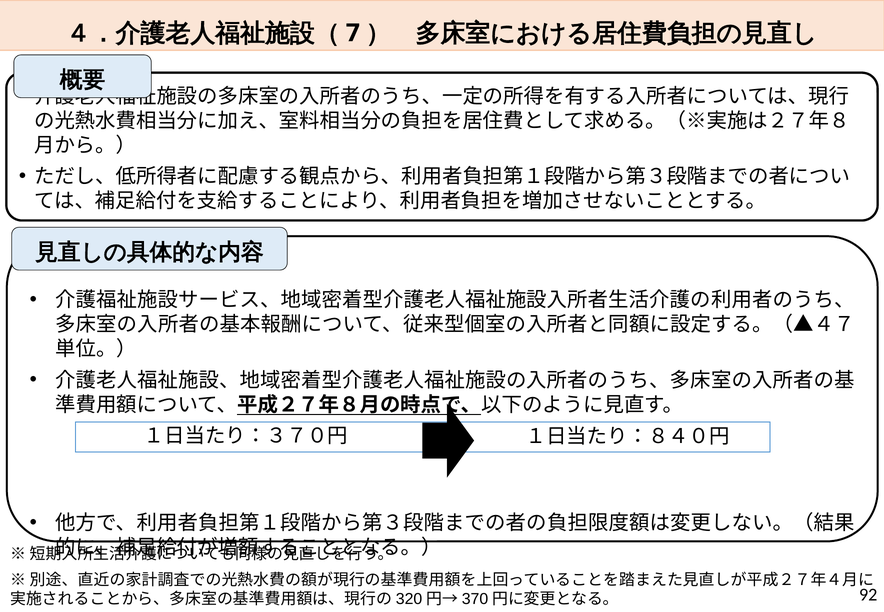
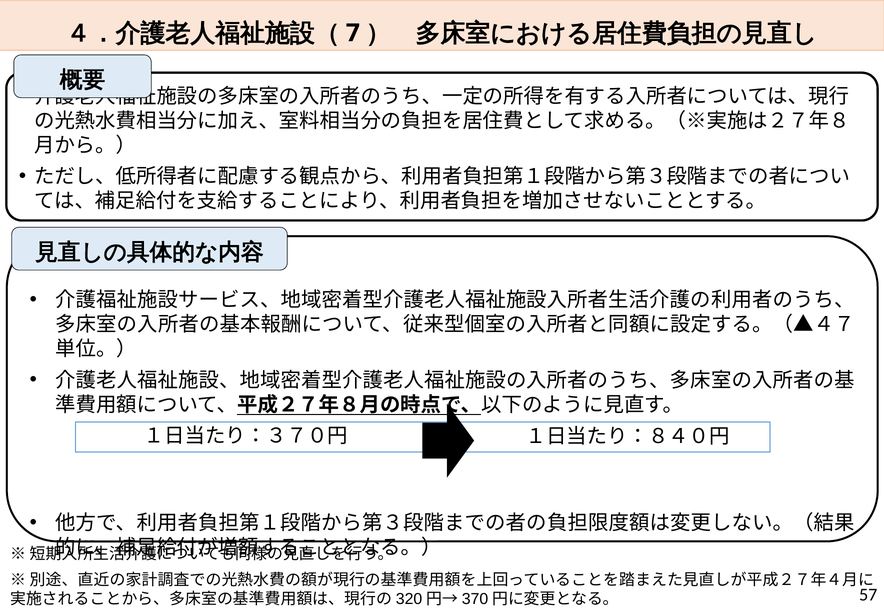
92: 92 -> 57 (868, 595)
